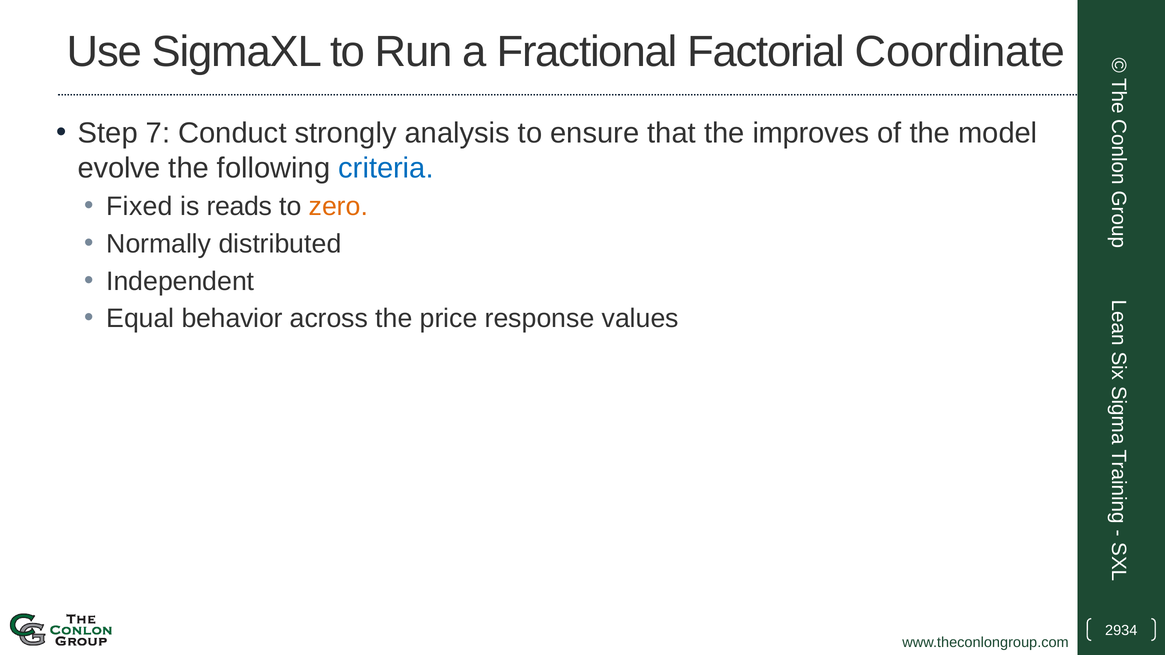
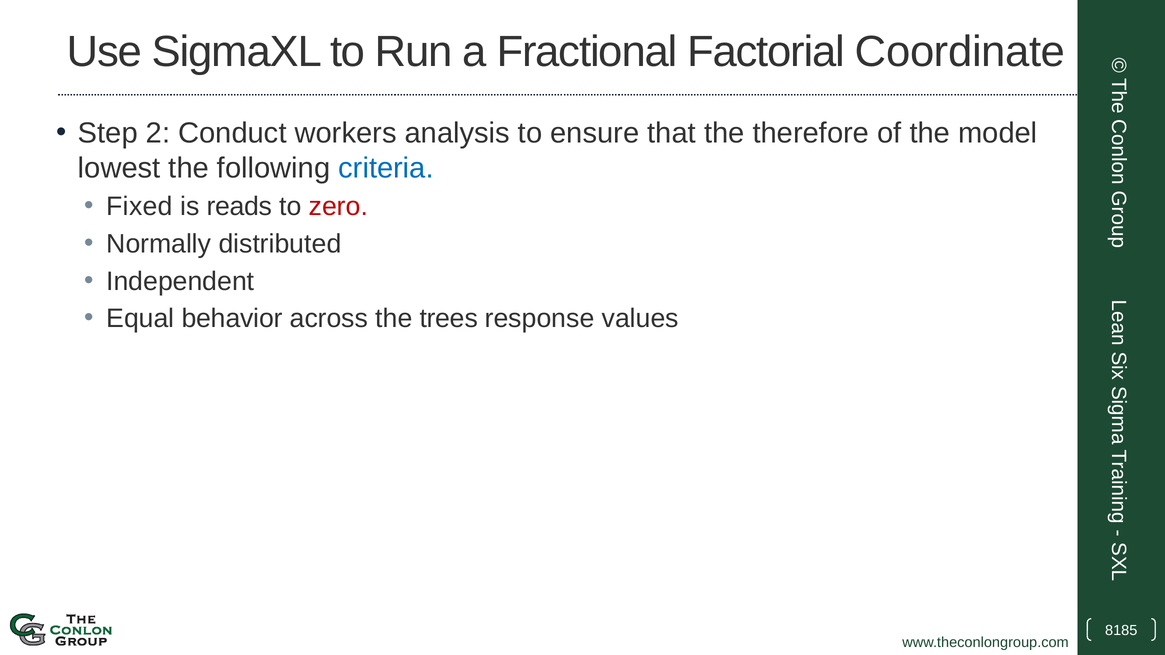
7: 7 -> 2 (158, 133)
strongly: strongly -> workers (346, 133)
improves: improves -> therefore (811, 133)
evolve: evolve -> lowest (119, 168)
zero colour: orange -> red (338, 207)
price: price -> trees (449, 319)
2934: 2934 -> 8185 (1121, 631)
